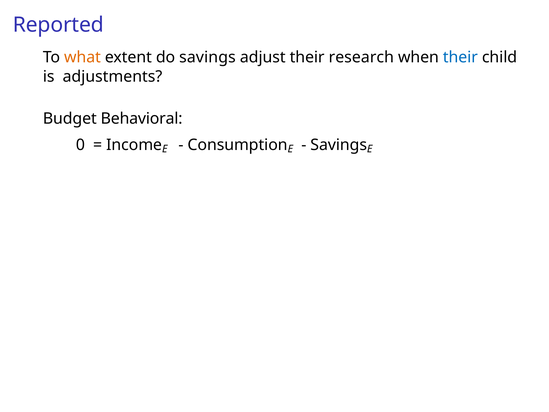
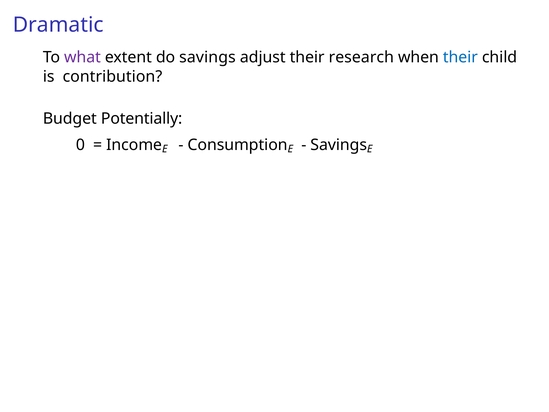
Reported: Reported -> Dramatic (58, 25)
what colour: orange -> purple (82, 57)
adjustments: adjustments -> contribution (112, 77)
Behavioral: Behavioral -> Potentially (142, 119)
